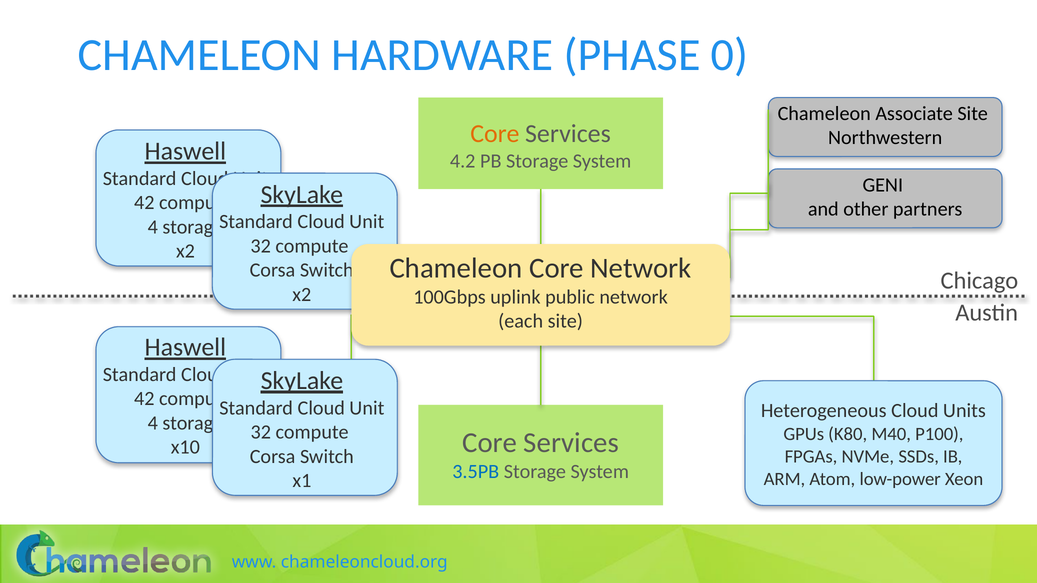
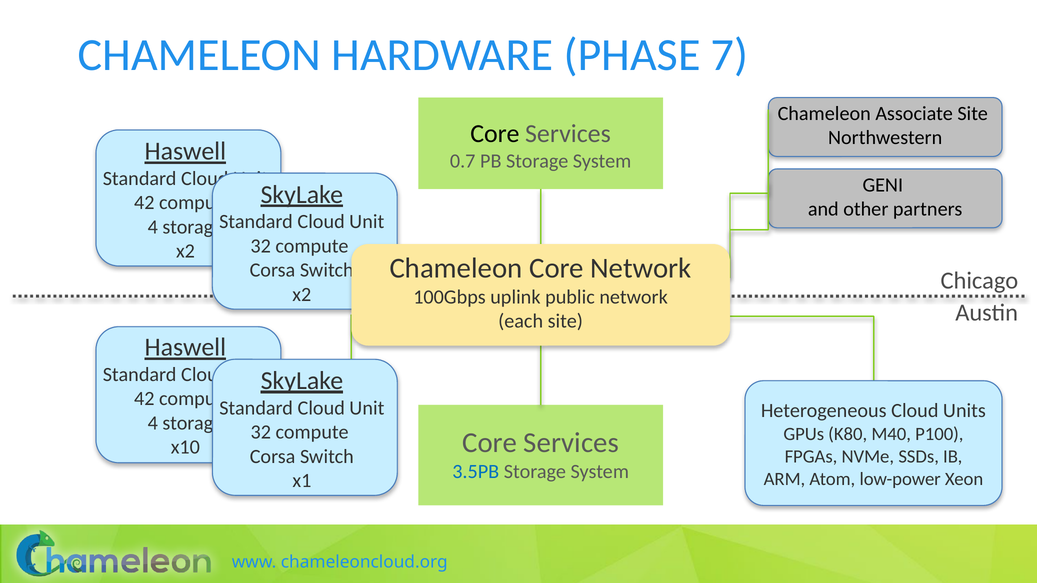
0: 0 -> 7 (730, 55)
Core colour: orange -> black (495, 134)
4.2: 4.2 -> 0.7 (463, 161)
